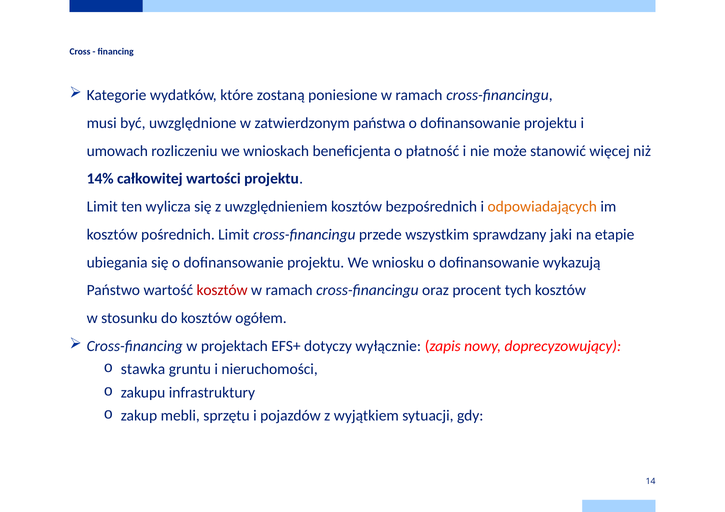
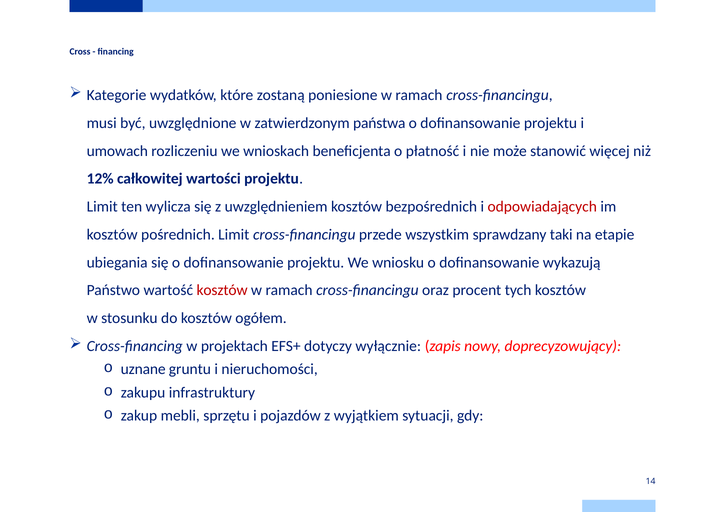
14%: 14% -> 12% (100, 179)
odpowiadających colour: orange -> red (542, 207)
jaki: jaki -> taki (561, 235)
stawka: stawka -> uznane (143, 370)
